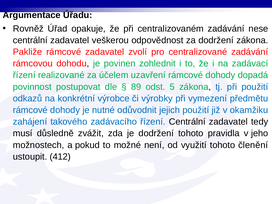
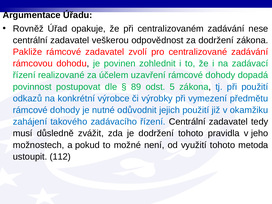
členění: členění -> metoda (253, 145)
412: 412 -> 112 (60, 157)
